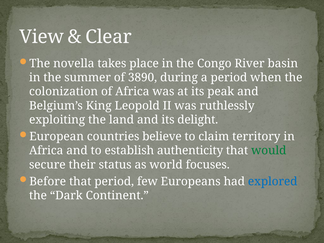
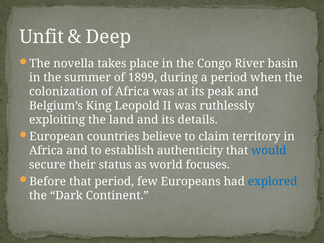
View: View -> Unfit (42, 37)
Clear: Clear -> Deep (108, 37)
3890: 3890 -> 1899 (143, 78)
delight: delight -> details (198, 120)
would colour: green -> blue (269, 151)
